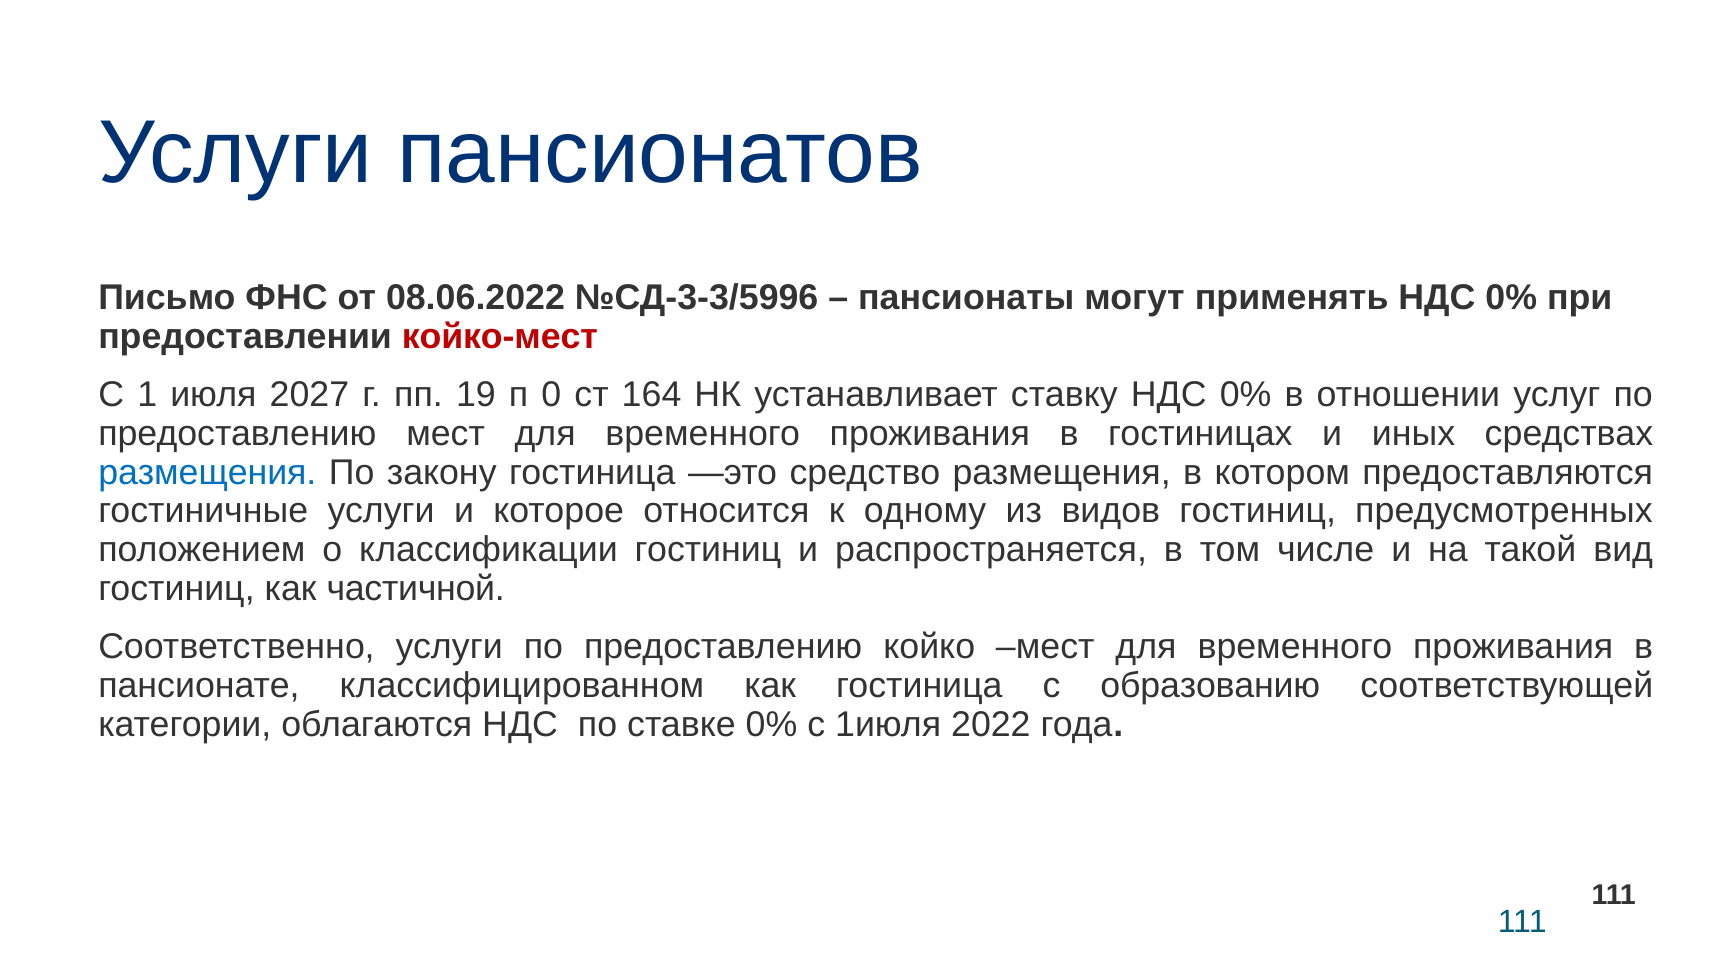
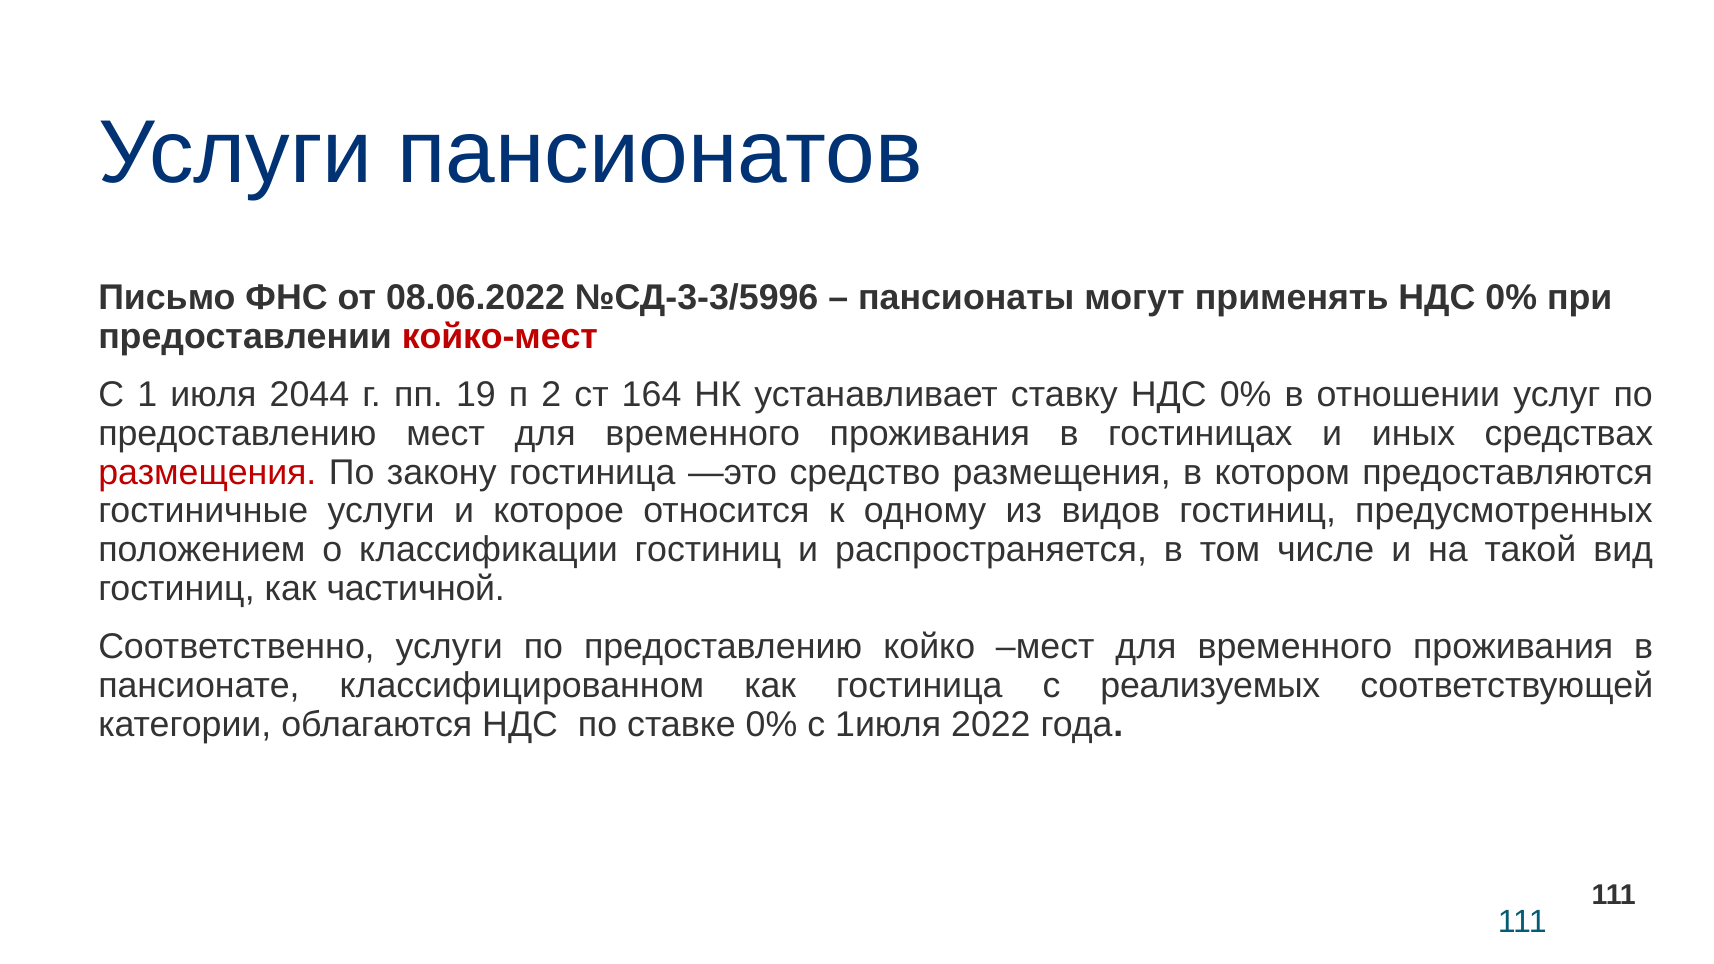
2027: 2027 -> 2044 (309, 395)
0: 0 -> 2 (551, 395)
размещения colour: blue -> red (207, 472)
образованию: образованию -> реализуемых (1210, 686)
